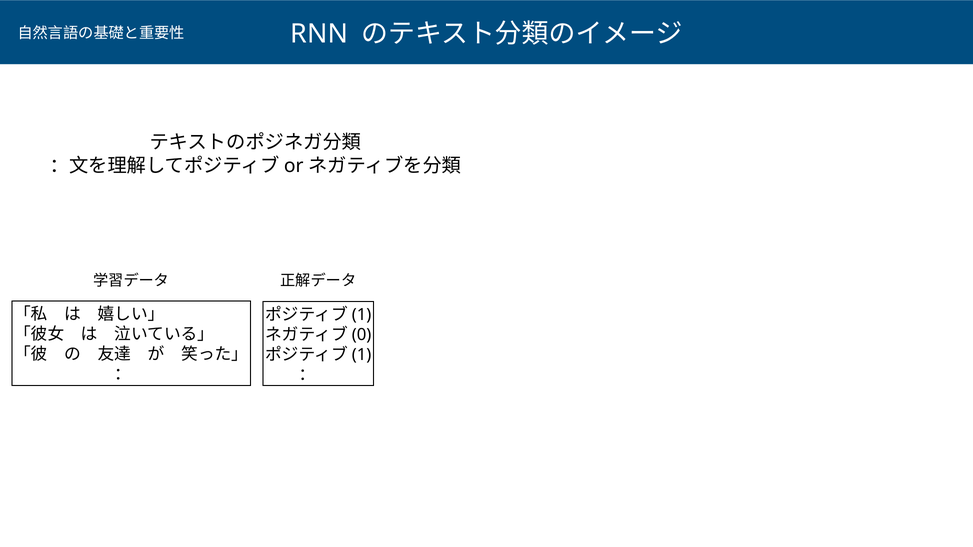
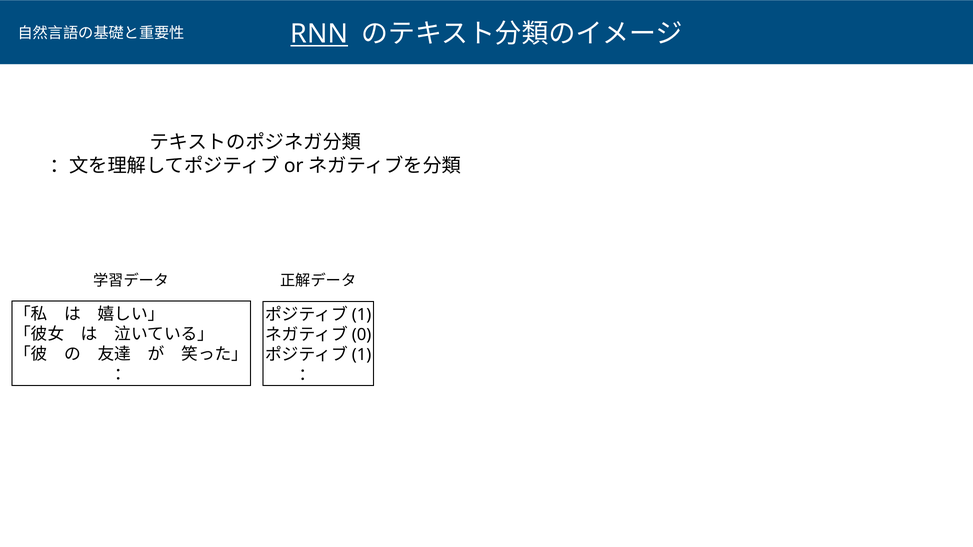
RNN underline: none -> present (319, 34)
